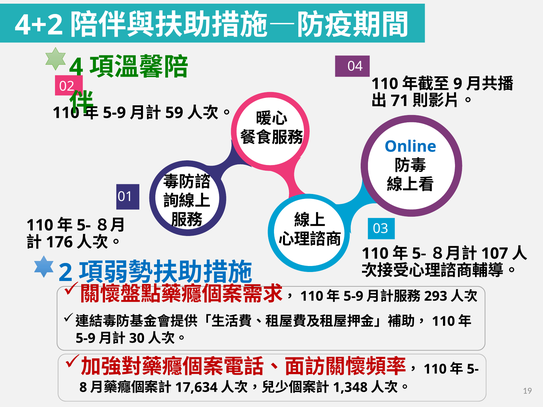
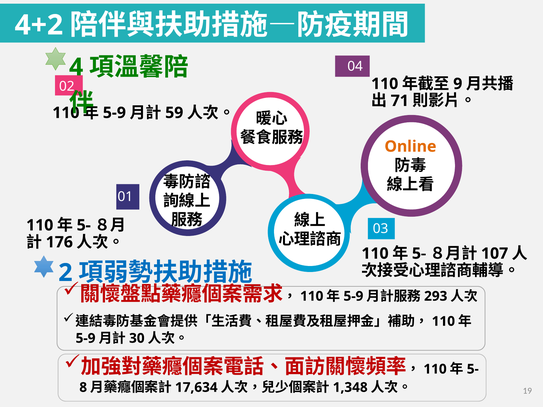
Online colour: blue -> orange (410, 147)
